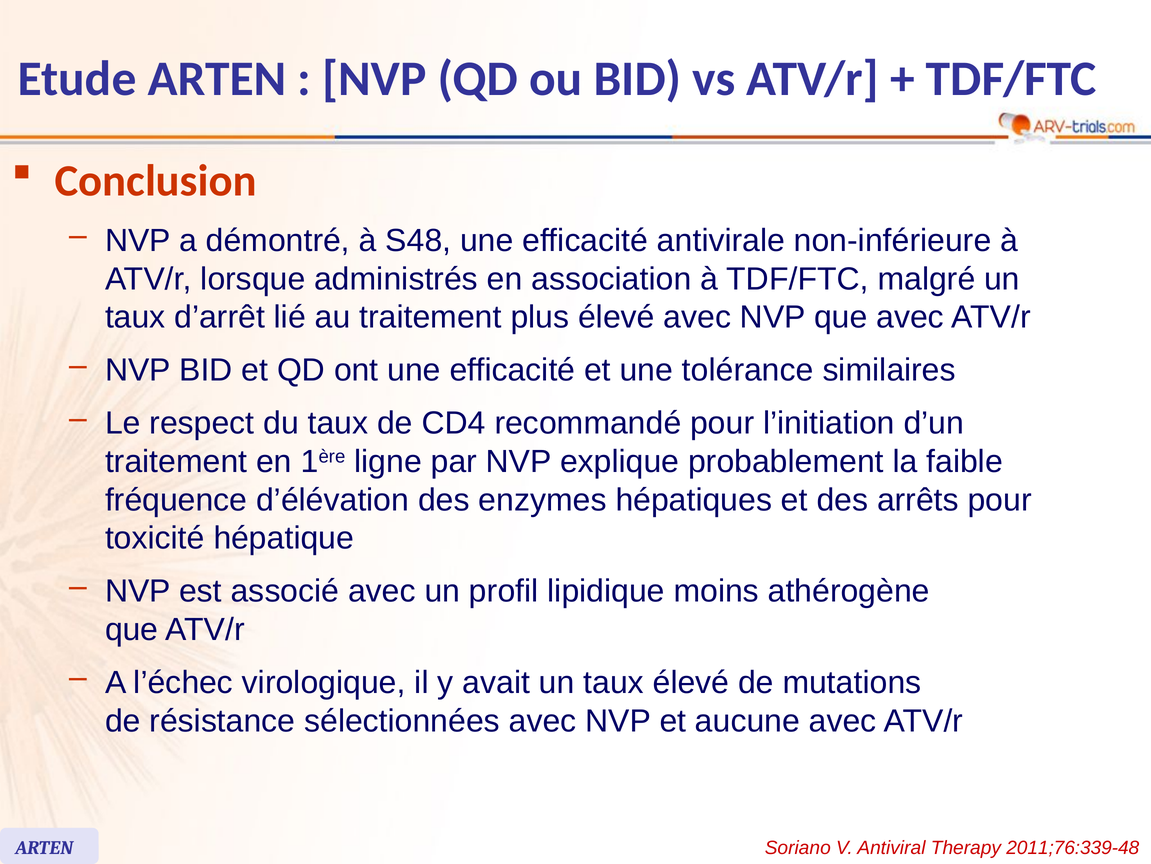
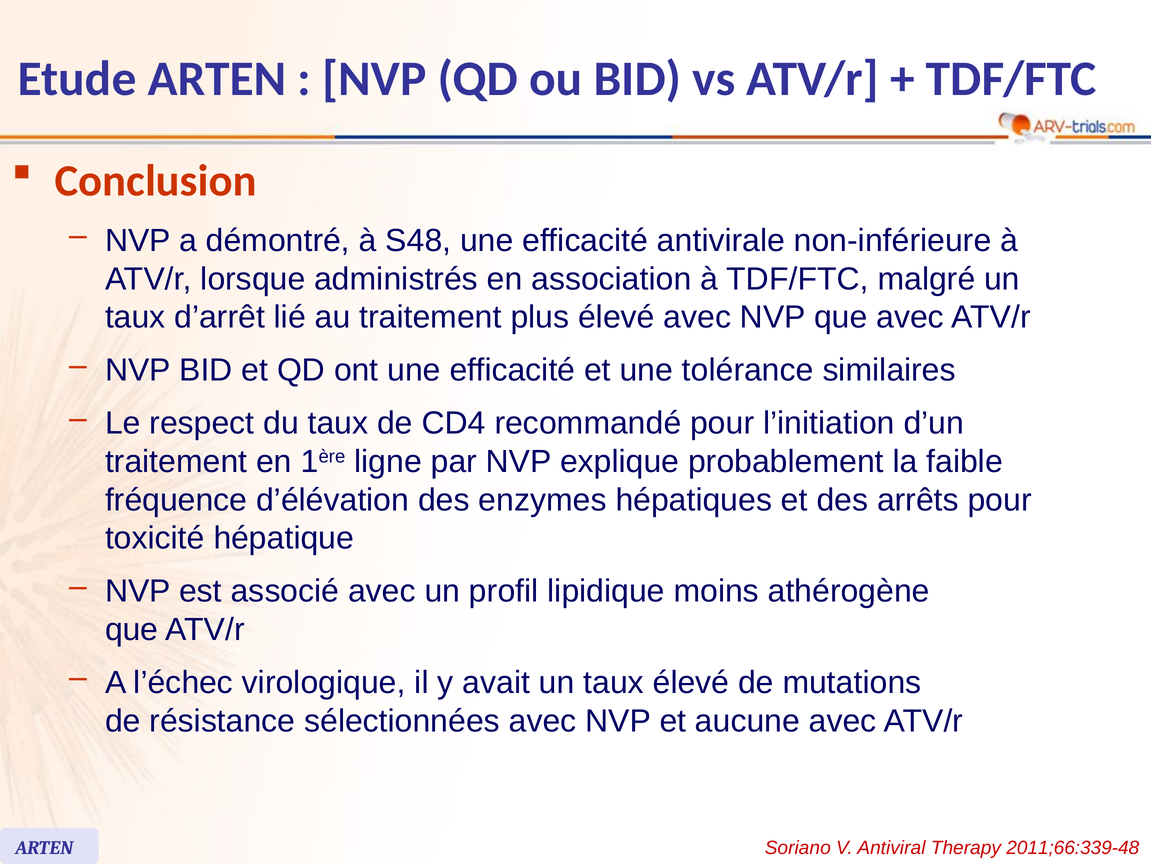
2011;76:339-48: 2011;76:339-48 -> 2011;66:339-48 (1073, 847)
